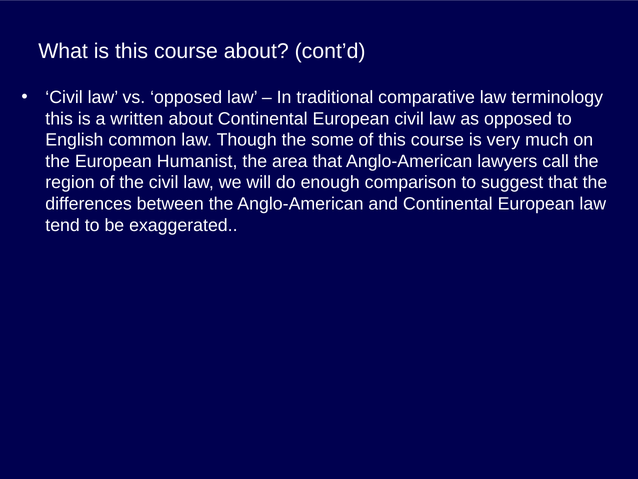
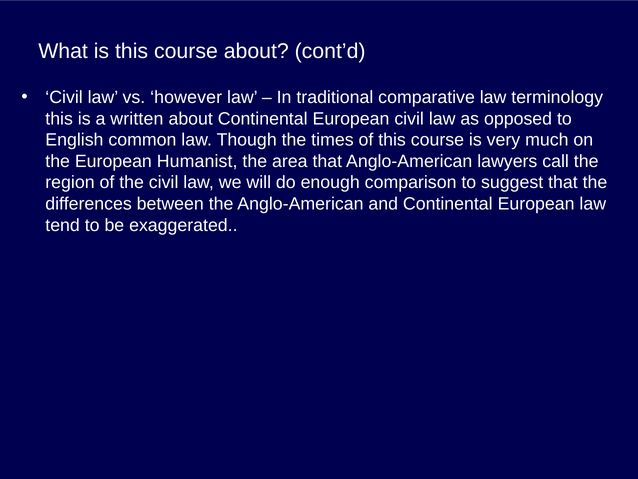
vs opposed: opposed -> however (186, 97)
some: some -> times (332, 140)
